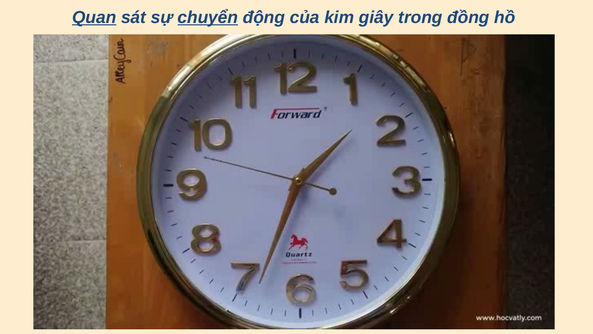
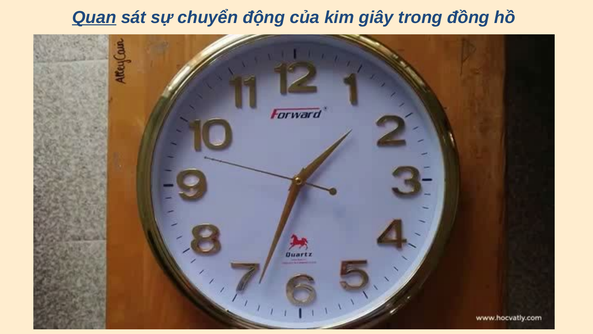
chuyển underline: present -> none (208, 17)
